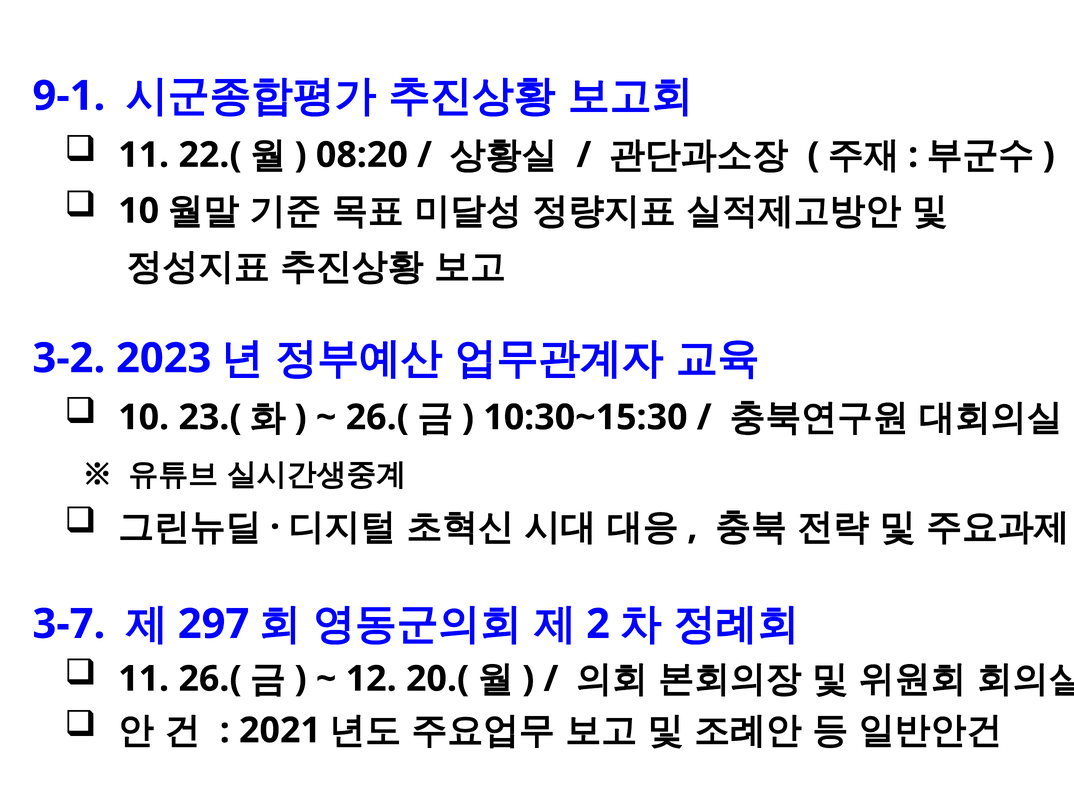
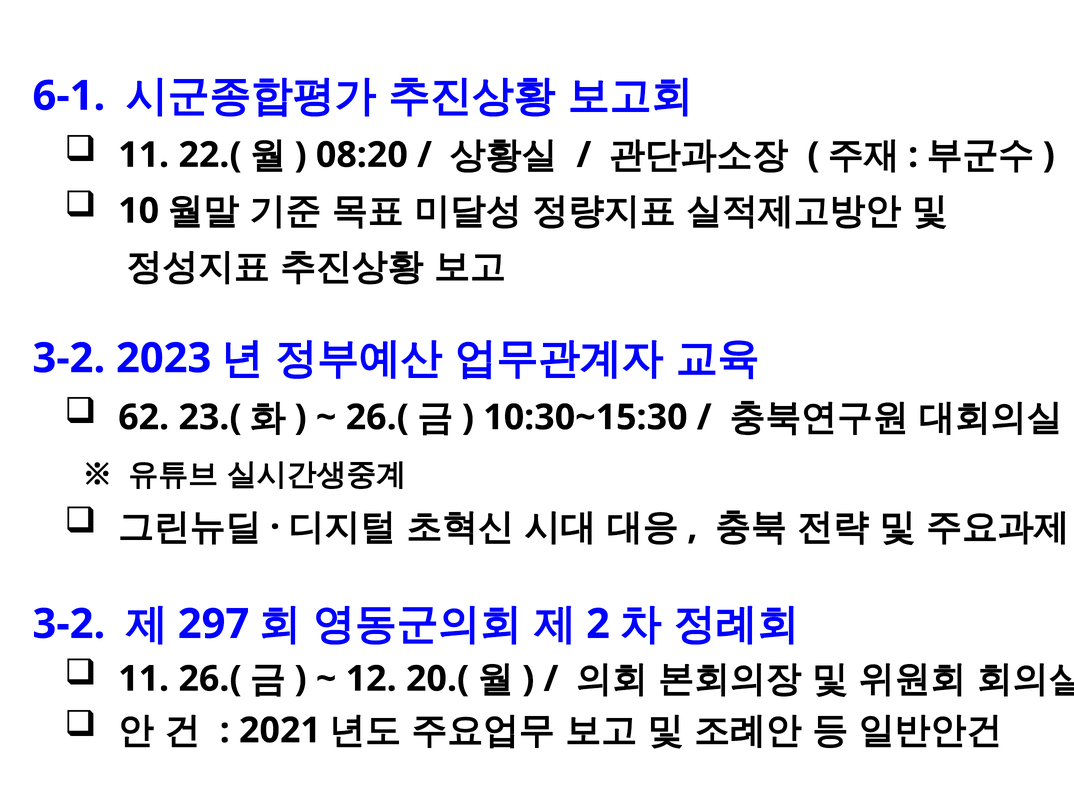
9-1: 9-1 -> 6-1 (69, 96)
10: 10 -> 62 (144, 417)
3-7: 3-7 -> 3-2 (69, 624)
